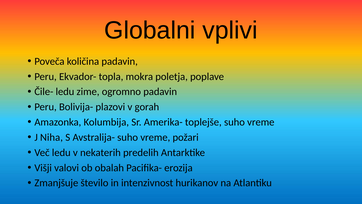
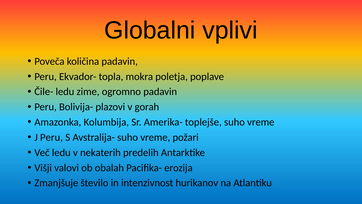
J Niha: Niha -> Peru (51, 137)
